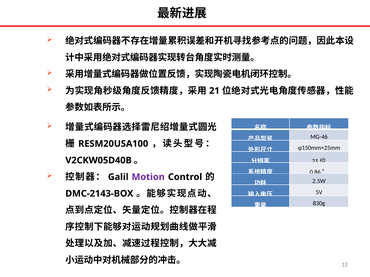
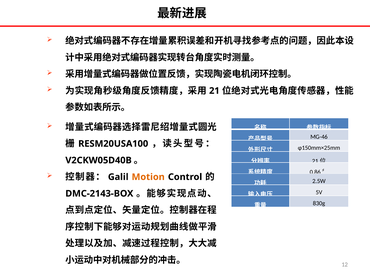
Motion colour: purple -> orange (148, 177)
